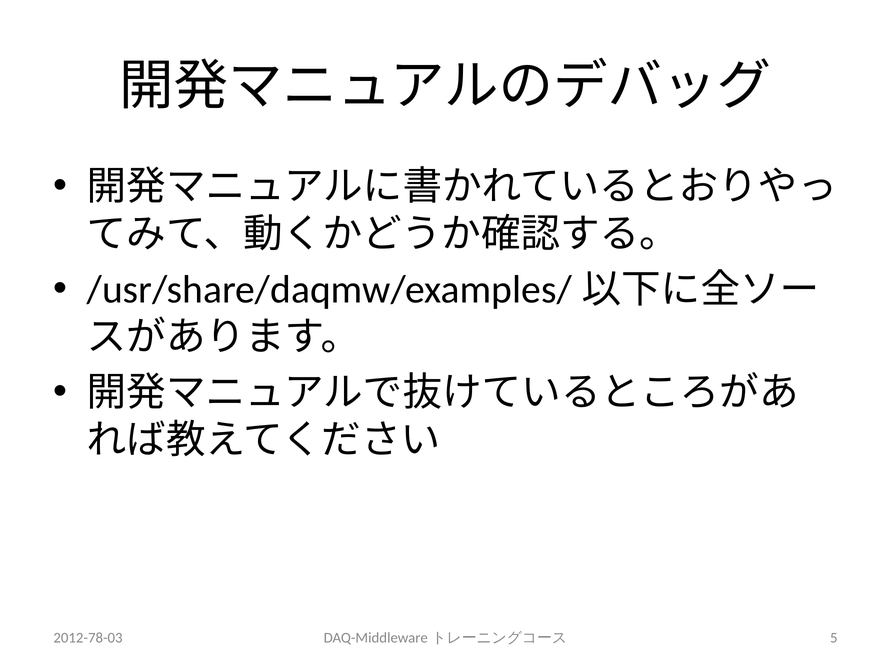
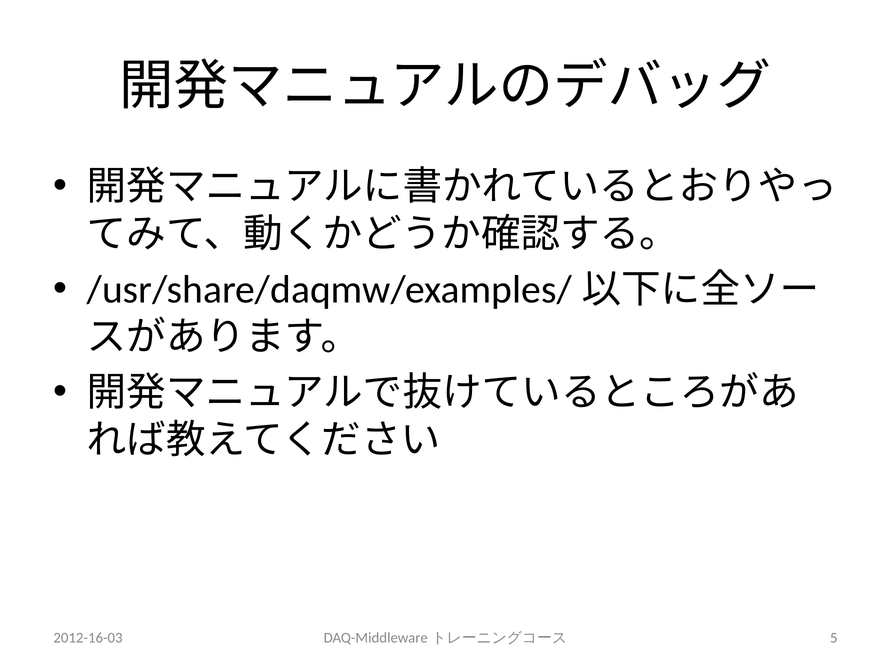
2012-78-03: 2012-78-03 -> 2012-16-03 (88, 638)
